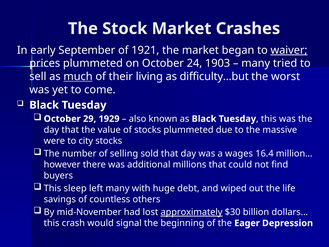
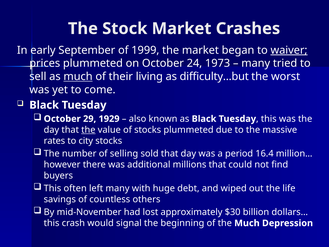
1921: 1921 -> 1999 (145, 50)
1903: 1903 -> 1973 (218, 63)
the underline: none -> present (88, 130)
were: were -> rates (54, 141)
wages: wages -> period (239, 153)
sleep: sleep -> often (75, 188)
approximately underline: present -> none (192, 212)
the Eager: Eager -> Much (247, 223)
